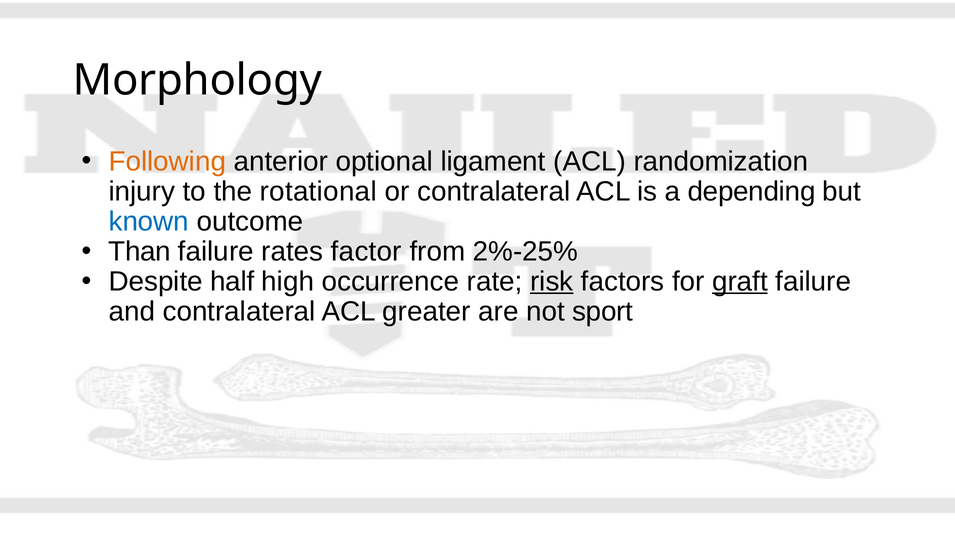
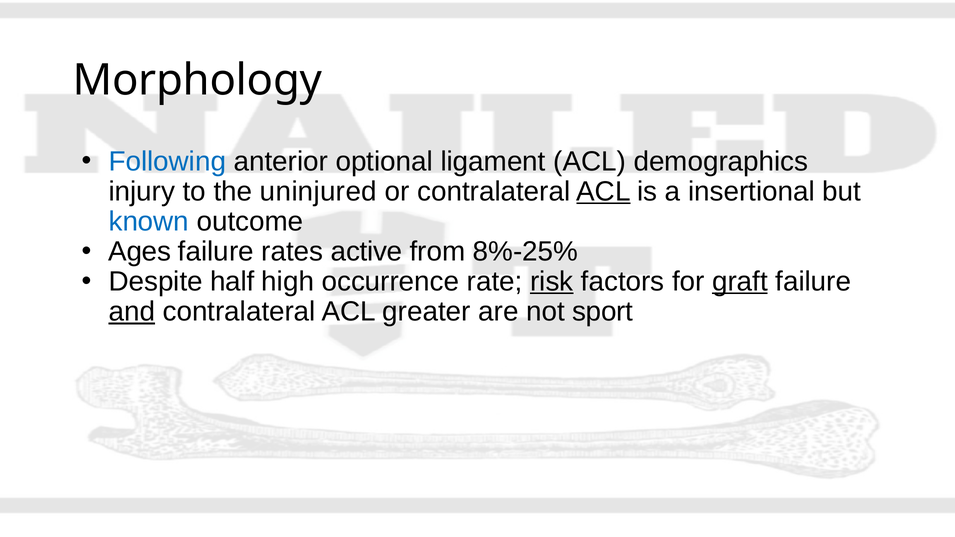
Following colour: orange -> blue (167, 161)
randomization: randomization -> demographics (721, 161)
rotational: rotational -> uninjured (318, 191)
ACL underline: none -> present (603, 191)
depending: depending -> insertional (751, 191)
Than: Than -> Ages (140, 252)
factor: factor -> active (367, 252)
2%-25%: 2%-25% -> 8%-25% (525, 252)
and underline: none -> present (132, 312)
